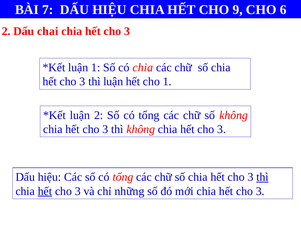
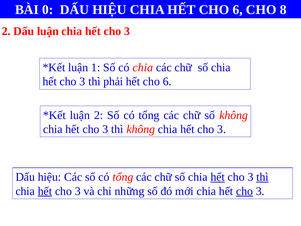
7: 7 -> 0 (48, 10)
CHIA HẾT CHO 9: 9 -> 6 (238, 10)
6: 6 -> 8 (283, 10)
Dấu chai: chai -> luận (48, 31)
thì luận: luận -> phải (113, 81)
1: 1 -> 6 (167, 81)
hết underline: none -> present (218, 177)
cho underline: none -> present (245, 191)
